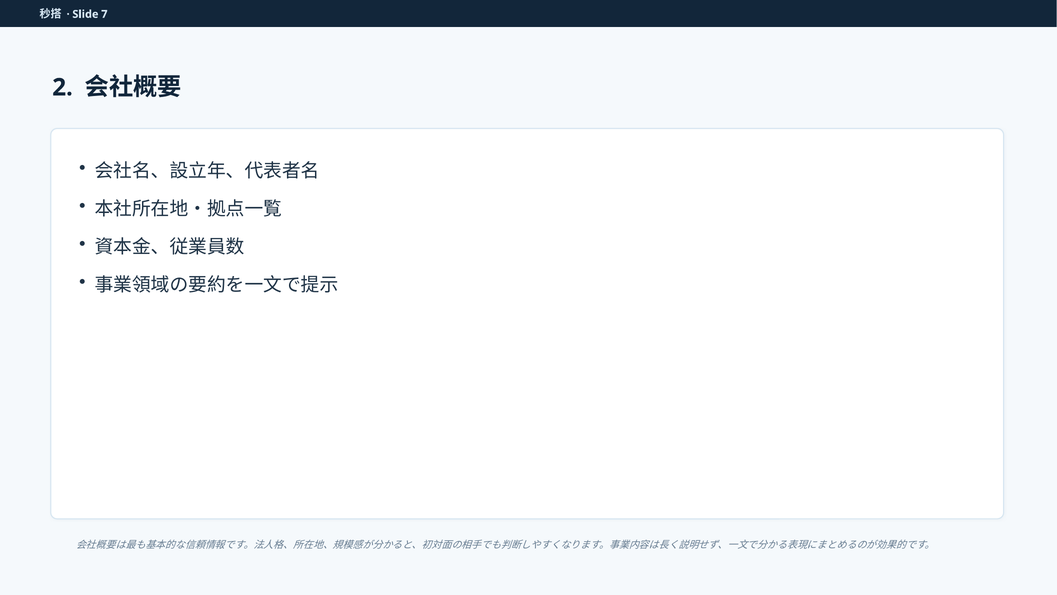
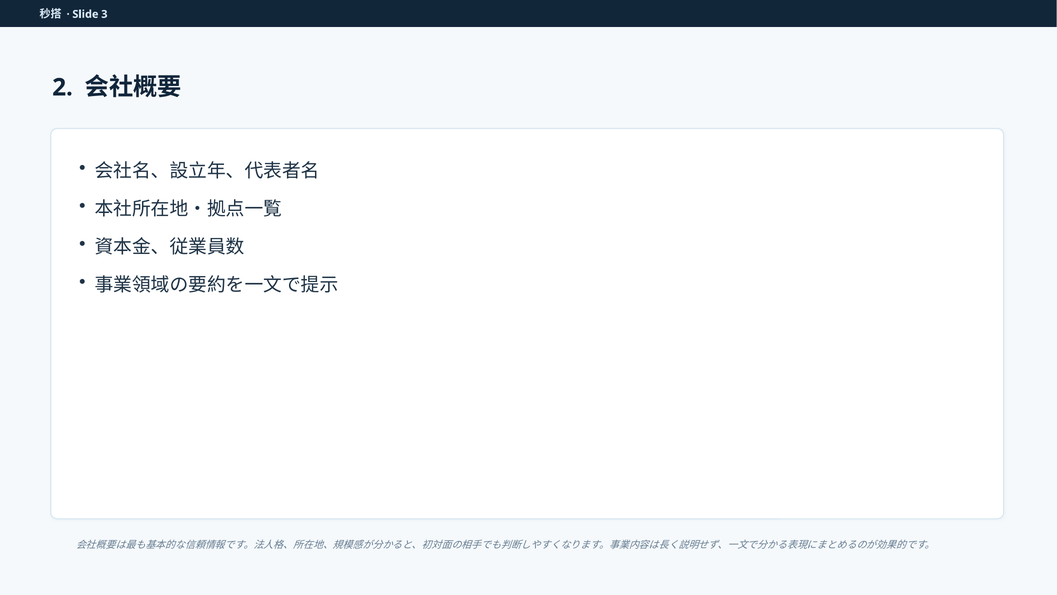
7: 7 -> 3 (104, 14)
